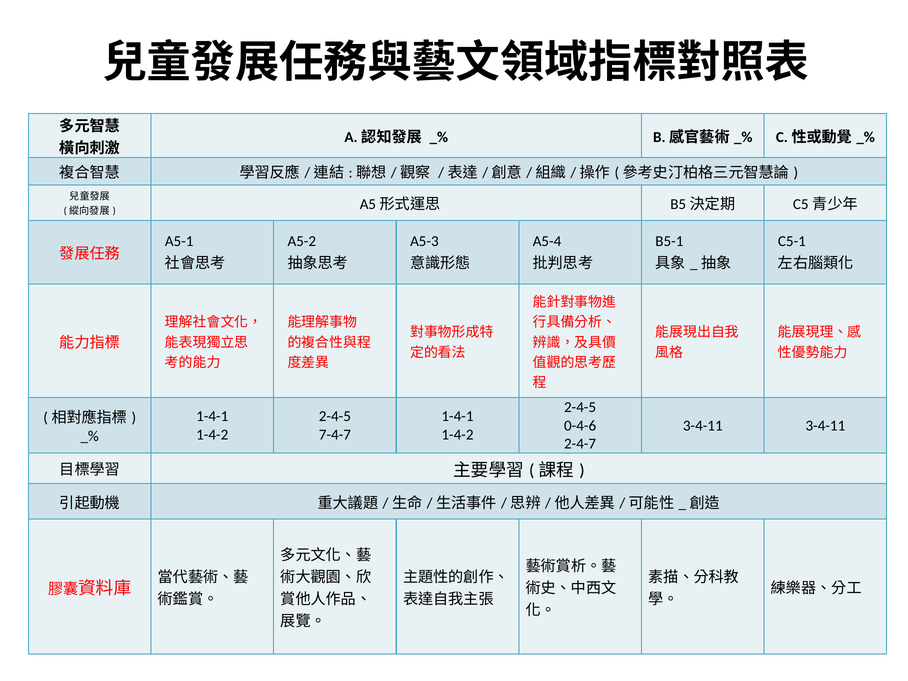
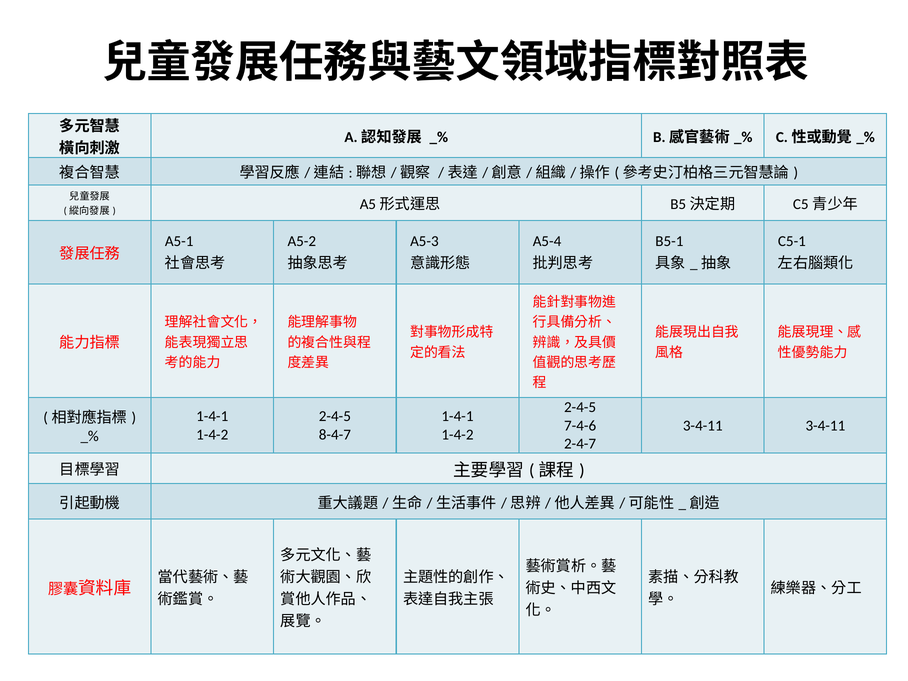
0-4-6: 0-4-6 -> 7-4-6 (580, 426)
7-4-7: 7-4-7 -> 8-4-7 (335, 435)
